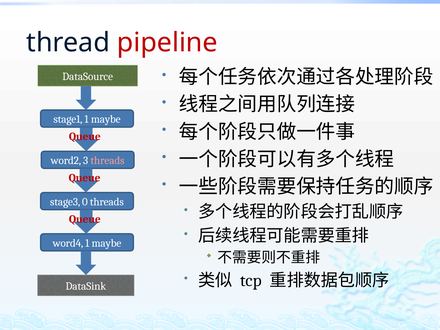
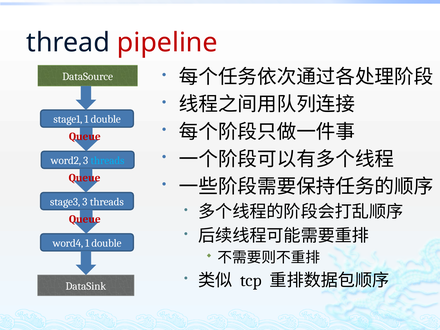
stage1 1 maybe: maybe -> double (106, 119)
threads colour: pink -> light blue (107, 161)
stage3 0: 0 -> 3 (85, 202)
maybe: maybe -> double (106, 243)
